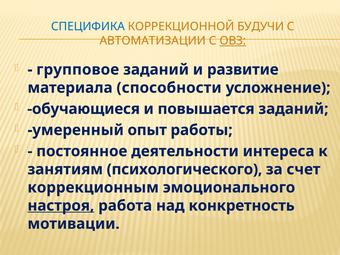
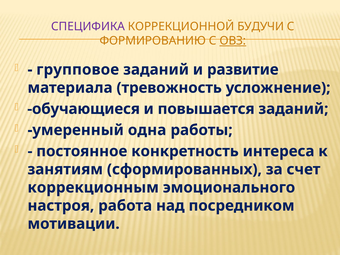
СПЕЦИФИКА colour: blue -> purple (88, 27)
АВТОМАТИЗАЦИИ: АВТОМАТИЗАЦИИ -> ФОРМИРОВАНИЮ (153, 41)
способности: способности -> тревожность (169, 88)
опыт: опыт -> одна (147, 130)
деятельности: деятельности -> конкретность (185, 151)
психологического: психологического -> сформированных (184, 169)
настроя underline: present -> none (61, 206)
конкретность: конкретность -> посредником (242, 206)
